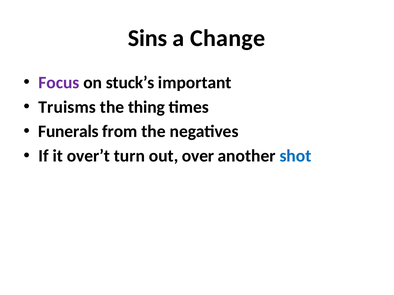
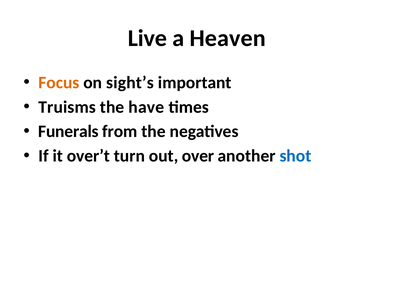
Sins: Sins -> Live (147, 38)
Change: Change -> Heaven (228, 38)
Focus colour: purple -> orange (59, 83)
stuck’s: stuck’s -> sight’s (130, 83)
thing: thing -> have (146, 107)
